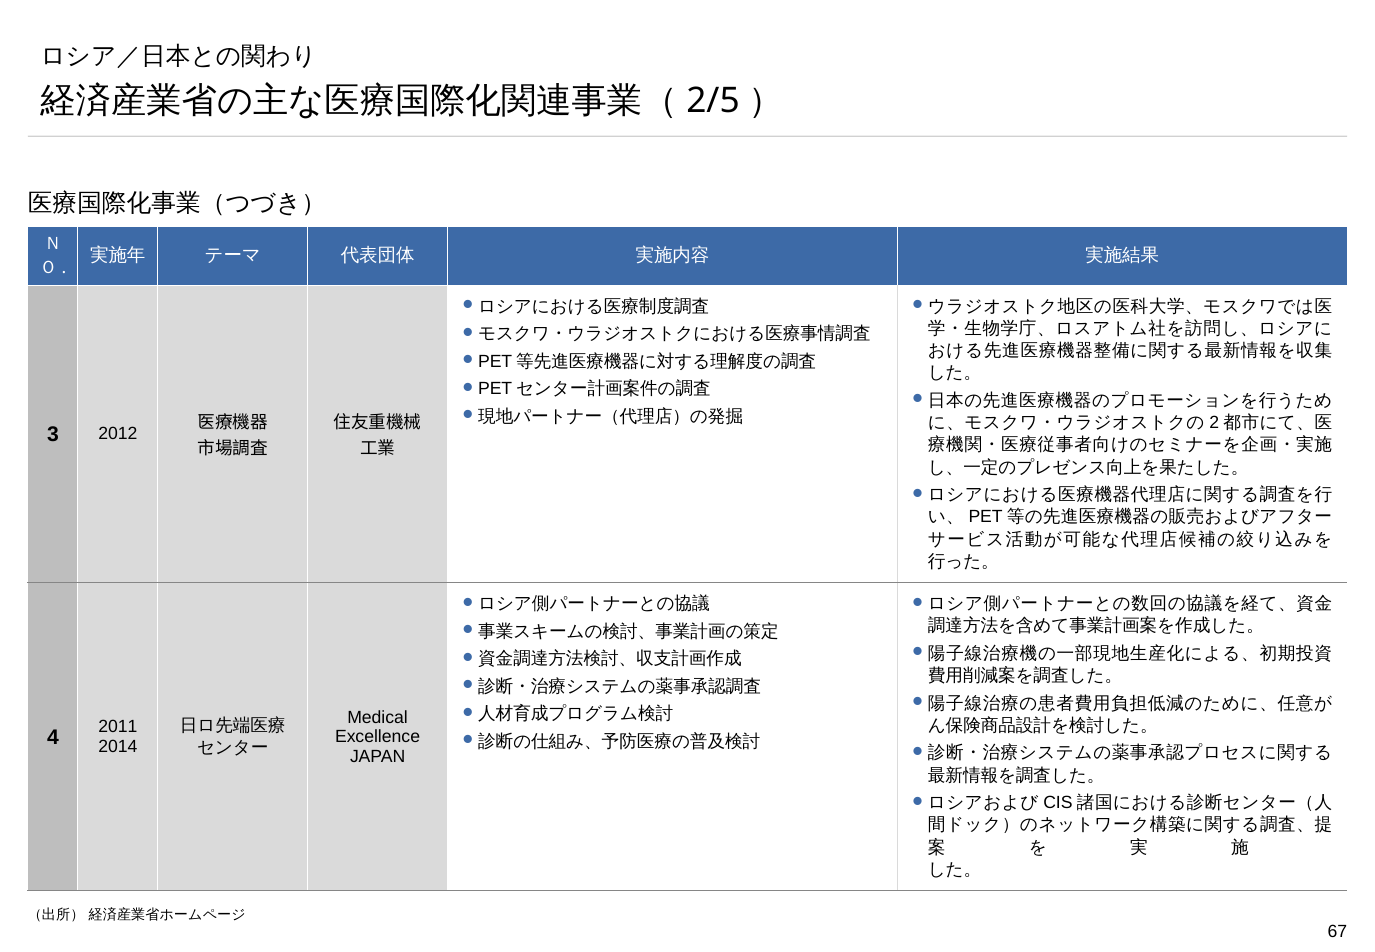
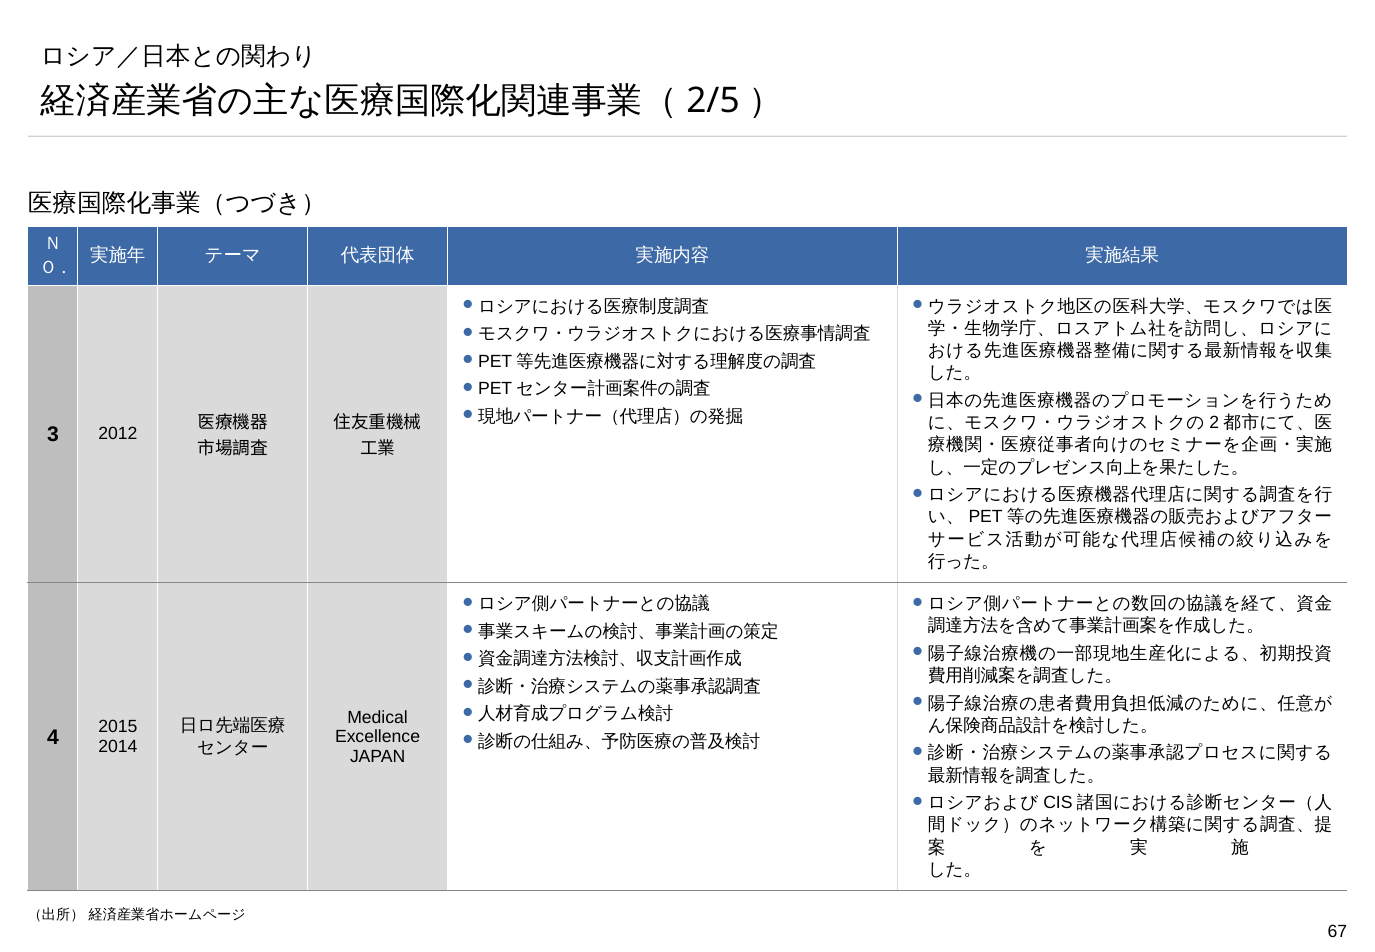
2011: 2011 -> 2015 (118, 727)
